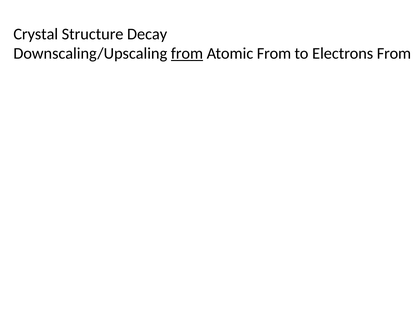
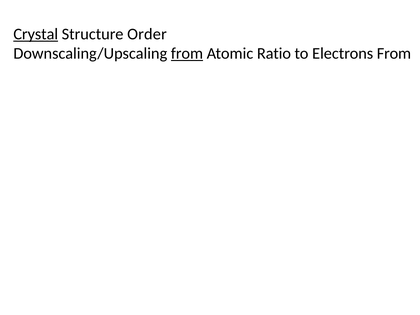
Crystal underline: none -> present (36, 34)
Decay: Decay -> Order (147, 34)
Atomic From: From -> Ratio (274, 54)
